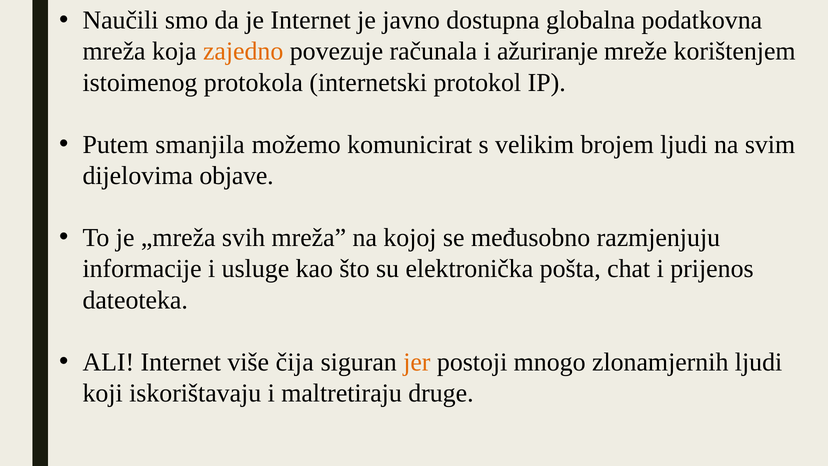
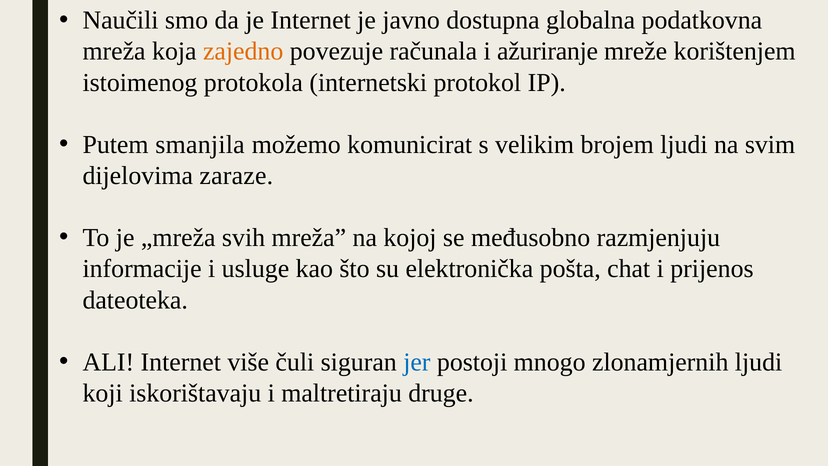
objave: objave -> zaraze (236, 176)
čija: čija -> čuli (295, 362)
jer colour: orange -> blue (417, 362)
